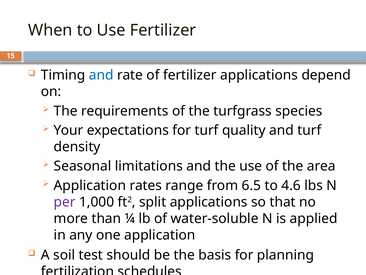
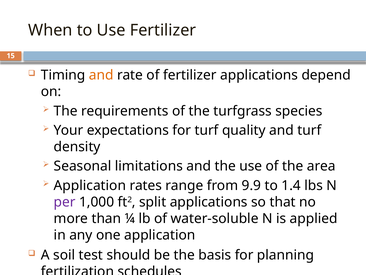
and colour: blue -> orange (101, 75)
6.5: 6.5 -> 9.9 (251, 185)
4.6: 4.6 -> 1.4 (291, 185)
